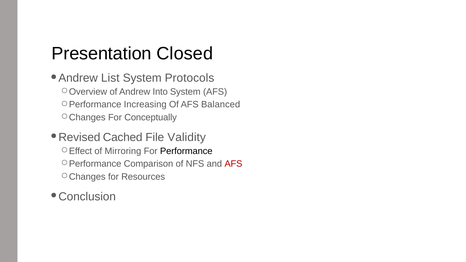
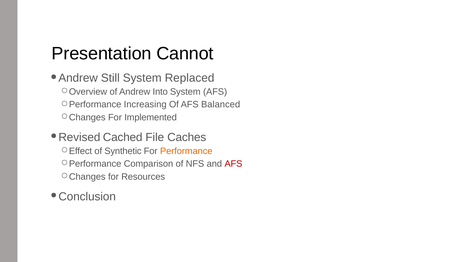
Closed: Closed -> Cannot (185, 53)
List: List -> Still (110, 78)
Protocols: Protocols -> Replaced (190, 78)
Conceptually: Conceptually -> Implemented (151, 117)
Validity: Validity -> Caches (187, 137)
Mirroring: Mirroring -> Synthetic (123, 151)
Performance colour: black -> orange (186, 151)
